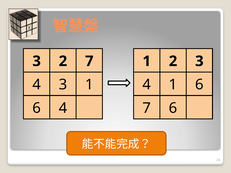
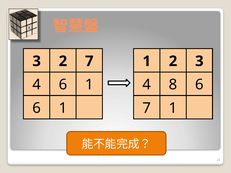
4 3: 3 -> 6 (63, 85)
1: 1 -> 8 (173, 85)
4: 4 -> 1 (63, 108)
7 6: 6 -> 1 (173, 108)
